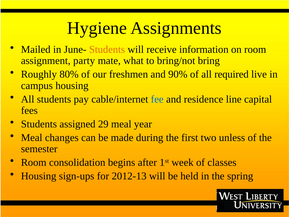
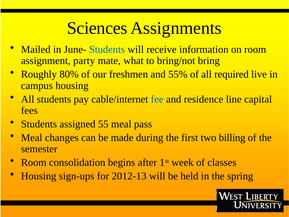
Hygiene: Hygiene -> Sciences (97, 28)
Students colour: orange -> blue (107, 49)
90%: 90% -> 55% (178, 74)
29: 29 -> 55 (103, 124)
year: year -> pass (143, 124)
unless: unless -> billing (232, 137)
